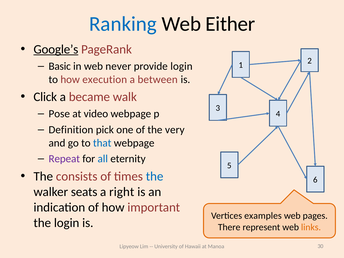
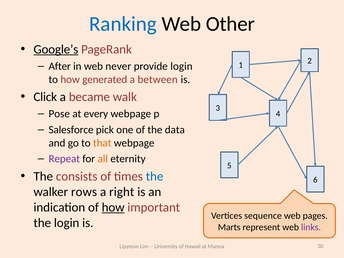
Either: Either -> Other (230, 24)
Basic: Basic -> After (60, 66)
execution: execution -> generated (105, 79)
video: video -> every (96, 114)
Definition: Definition -> Salesforce (71, 130)
very: very -> data (175, 130)
that colour: blue -> orange (102, 143)
all colour: blue -> orange (103, 159)
seats: seats -> rows (84, 192)
how underline: none -> present (113, 207)
examples: examples -> sequence (263, 216)
There: There -> Marts (229, 227)
links colour: orange -> purple (311, 227)
